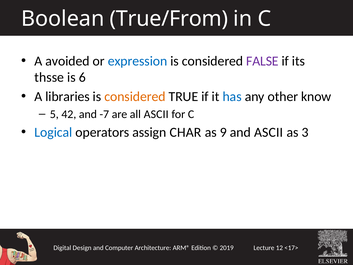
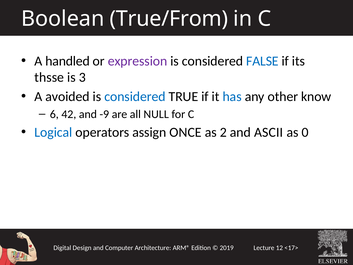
avoided: avoided -> handled (68, 61)
expression colour: blue -> purple (138, 61)
FALSE colour: purple -> blue (262, 61)
6: 6 -> 3 (82, 77)
libraries: libraries -> avoided (68, 97)
considered colour: orange -> blue (135, 97)
5: 5 -> 6 (54, 114)
-7: -7 -> -9 (104, 114)
all ASCII: ASCII -> NULL (156, 114)
CHAR: CHAR -> ONCE (186, 132)
9: 9 -> 2 (223, 132)
3: 3 -> 0 (305, 132)
